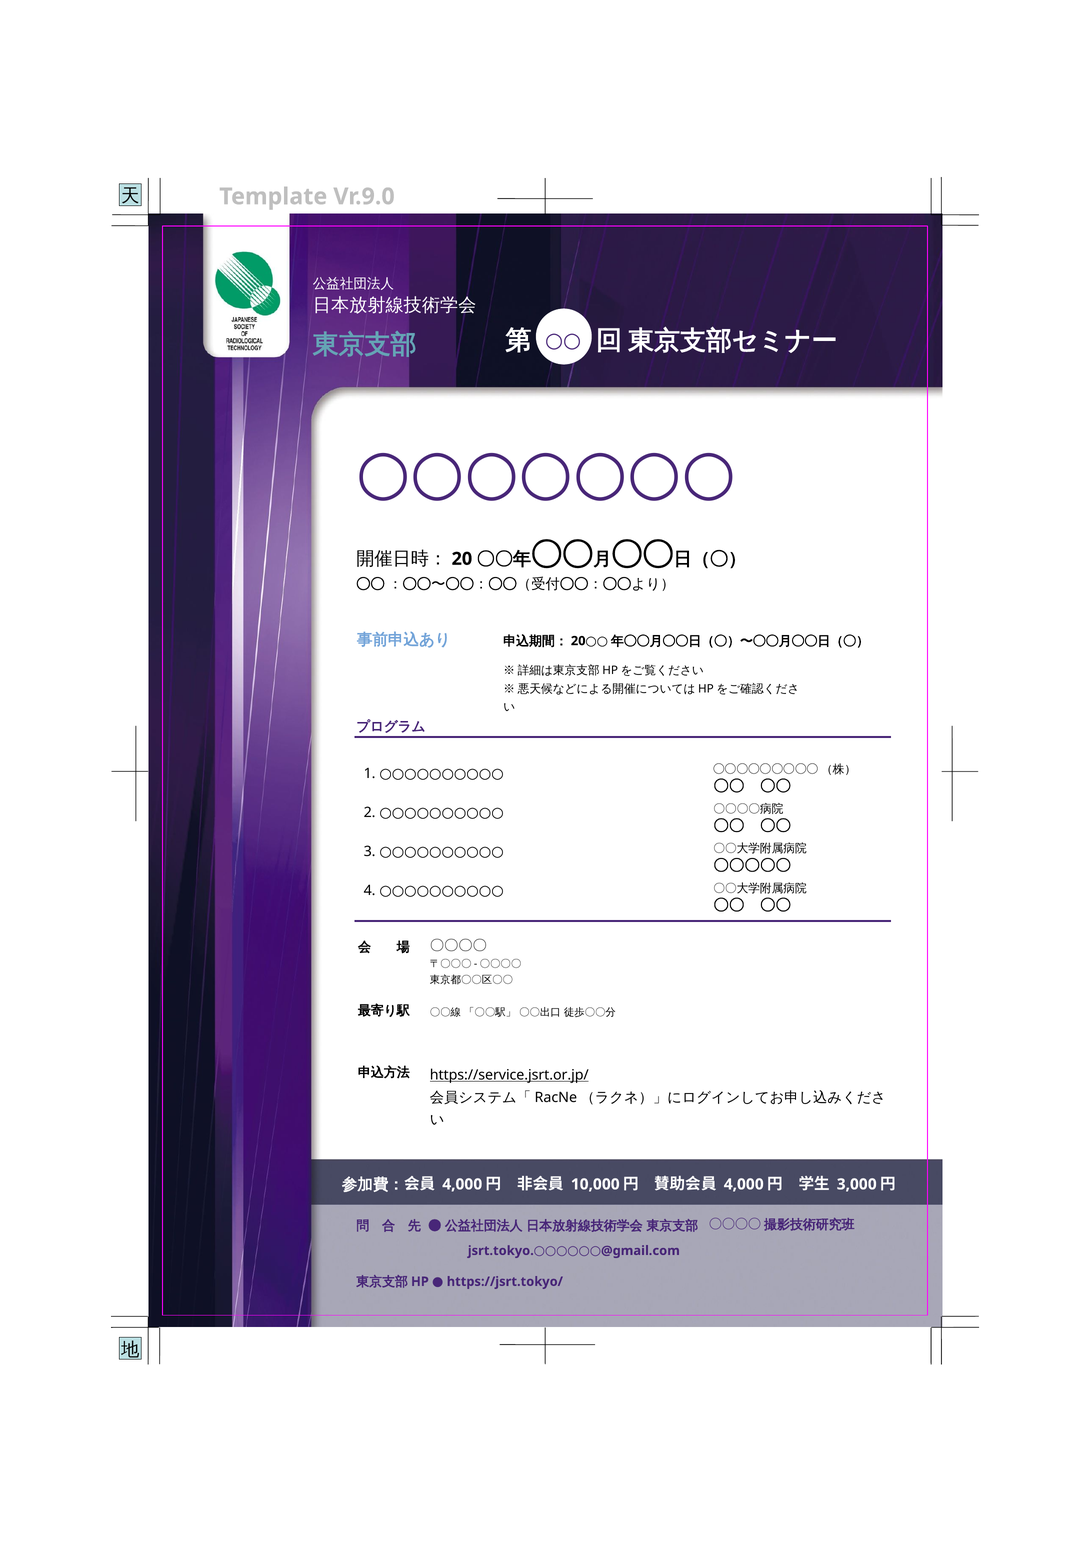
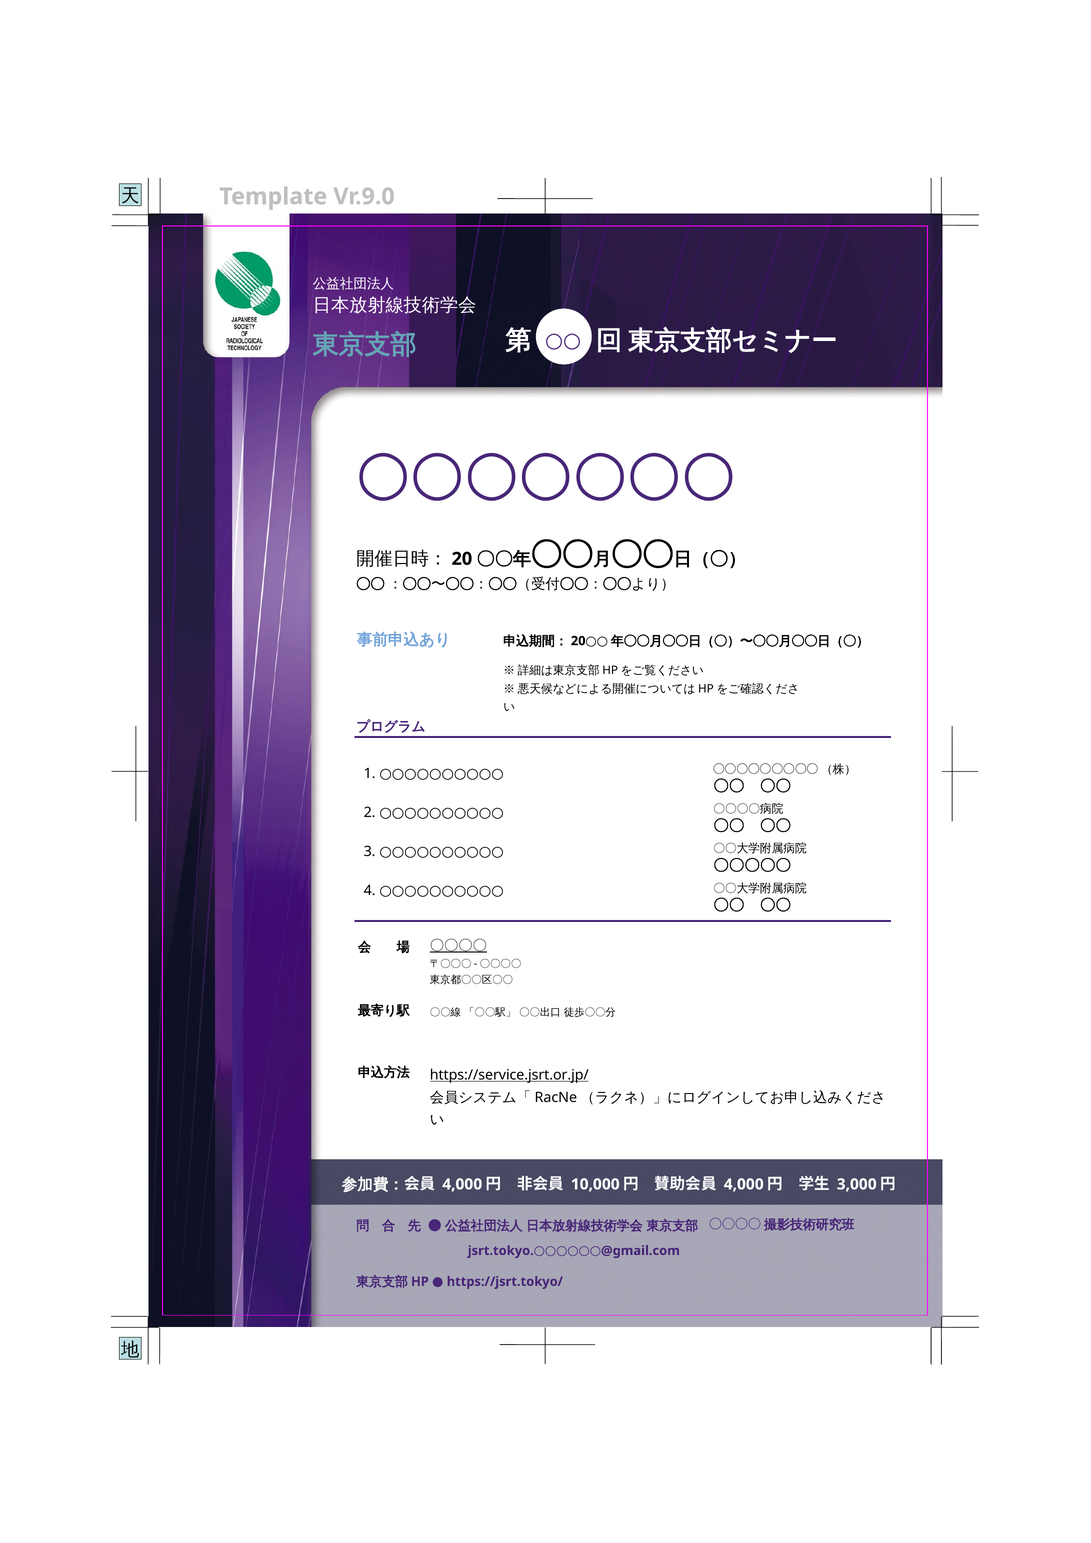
〇〇〇〇 underline: none -> present (458, 946)
